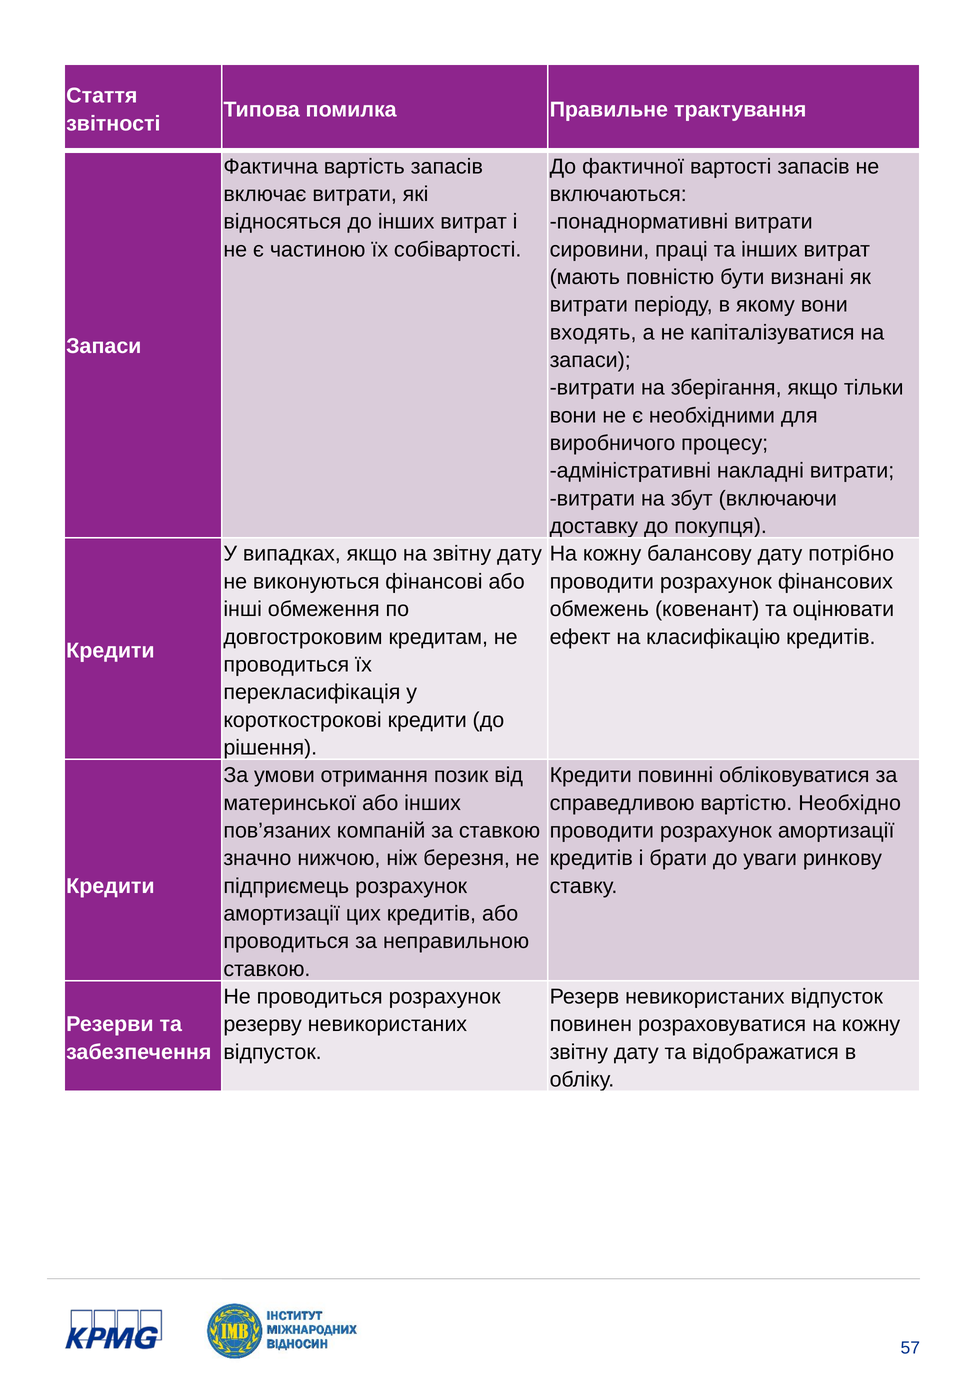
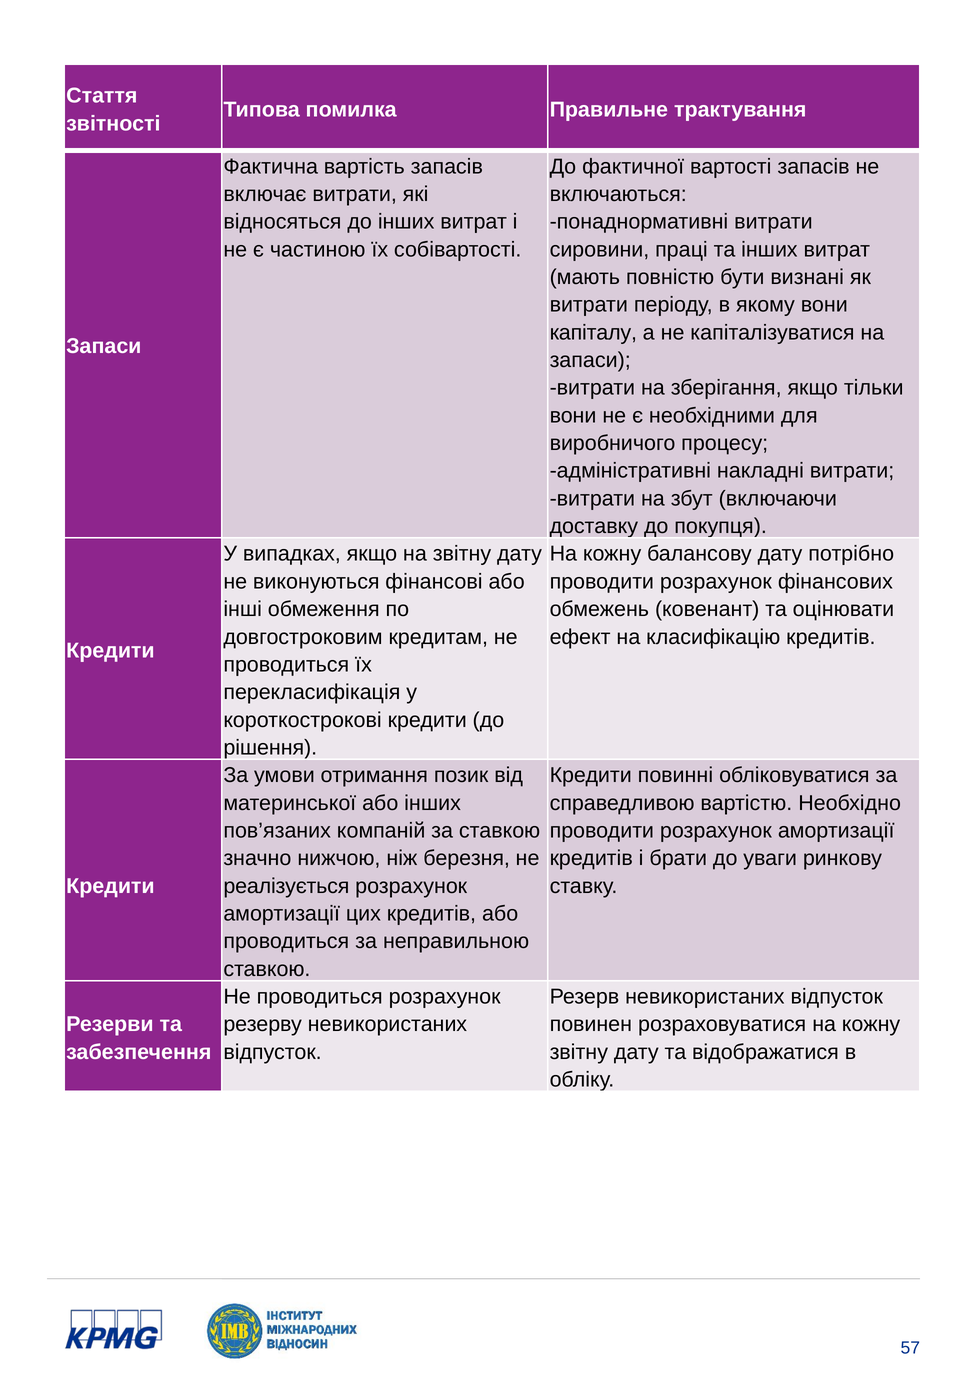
входять: входять -> капіталу (593, 332)
підприємець: підприємець -> реалізується (286, 886)
